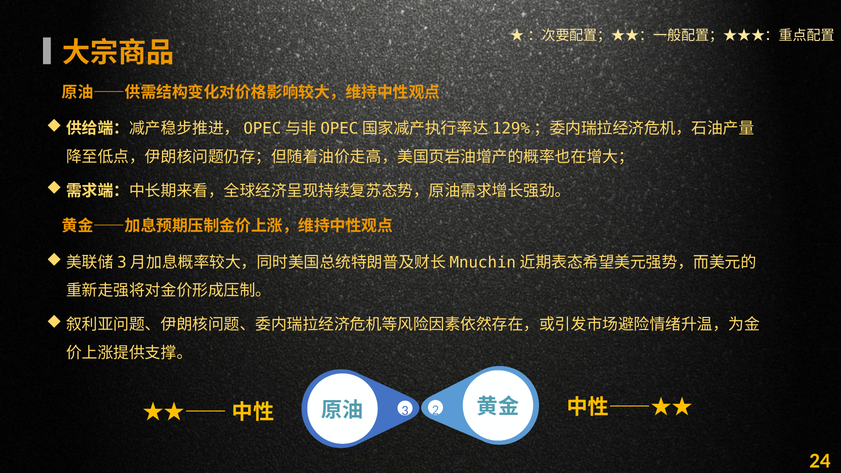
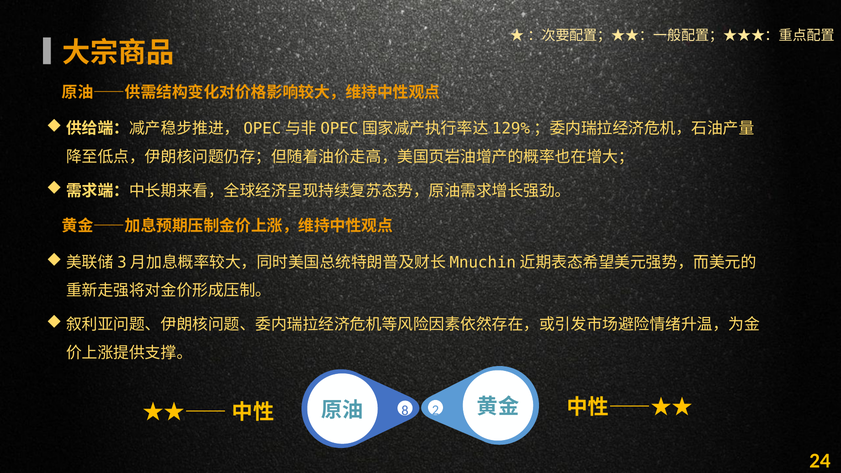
3: 3 -> 8 (405, 411)
